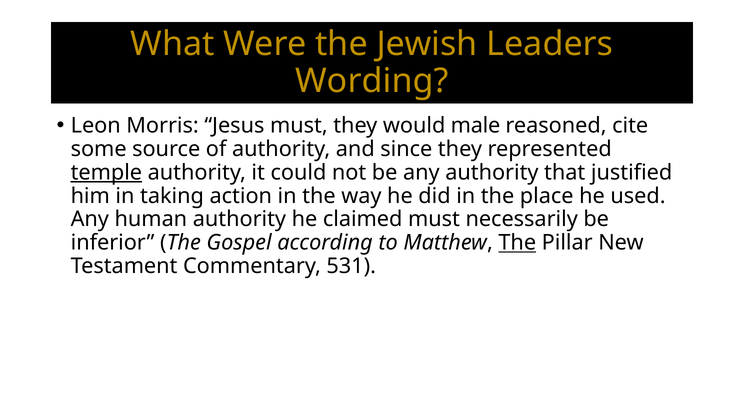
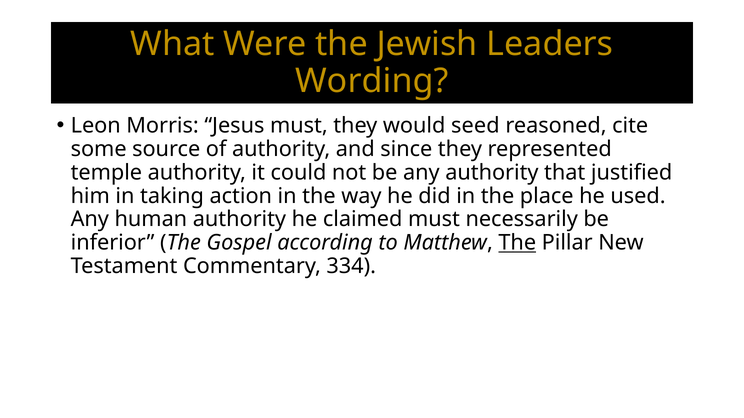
male: male -> seed (475, 126)
temple underline: present -> none (106, 173)
531: 531 -> 334 (351, 266)
